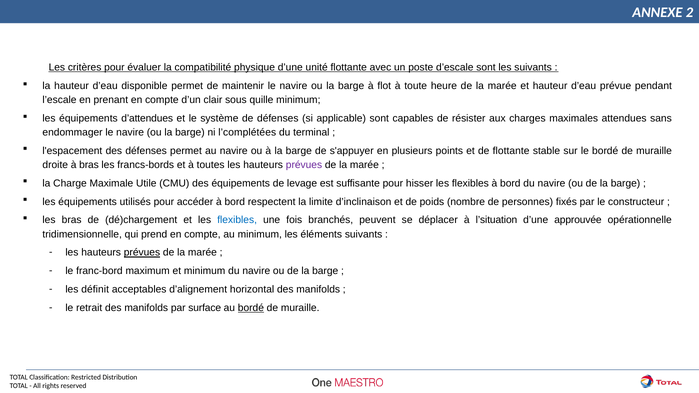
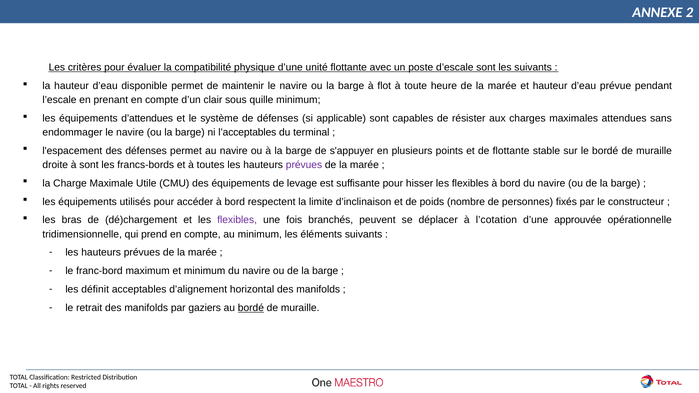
l’complétées: l’complétées -> l’acceptables (247, 132)
à bras: bras -> sont (89, 165)
flexibles colour: blue -> purple (237, 220)
l’situation: l’situation -> l’cotation (496, 220)
prévues underline: present -> none (142, 253)
surface: surface -> gaziers (205, 308)
